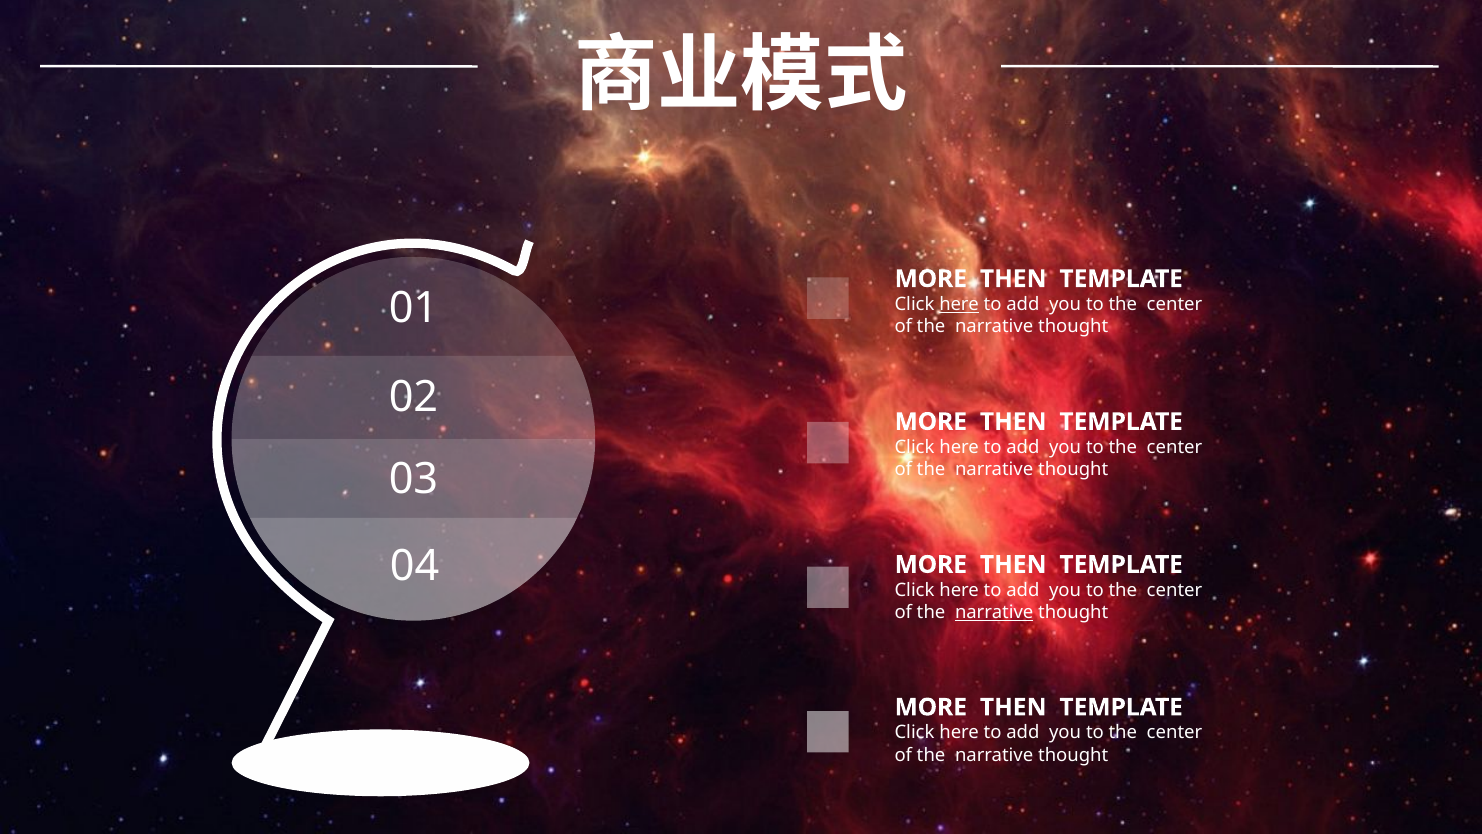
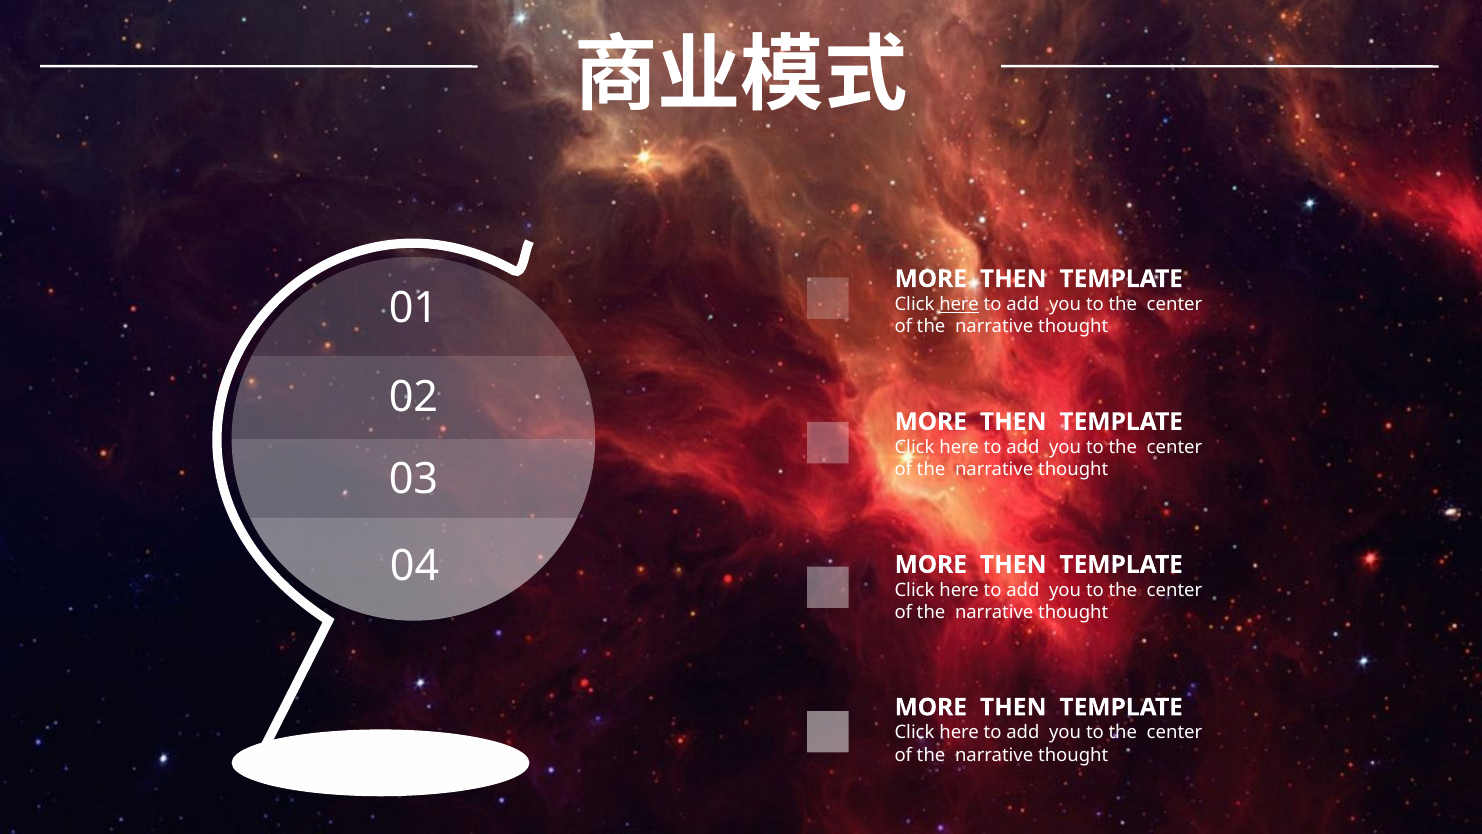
narrative underline: present -> none (994, 612)
